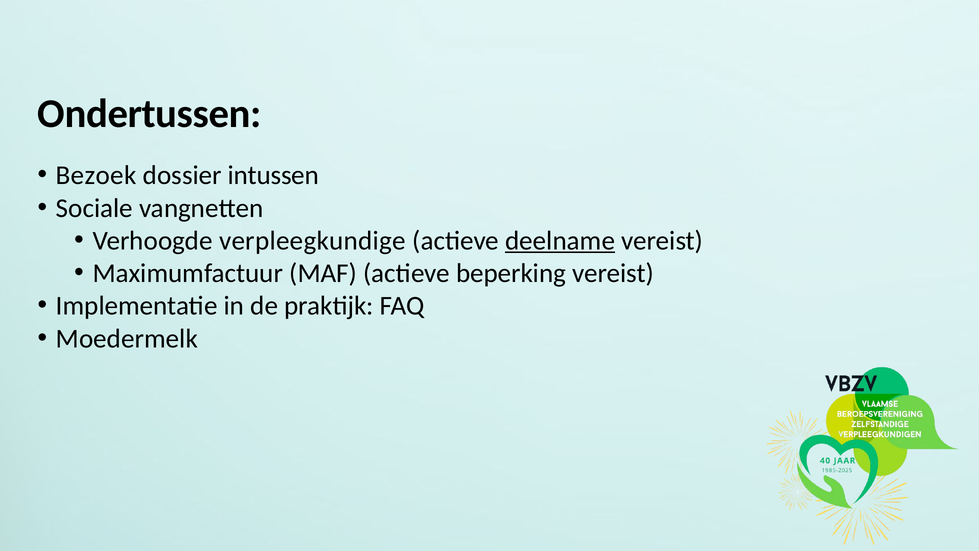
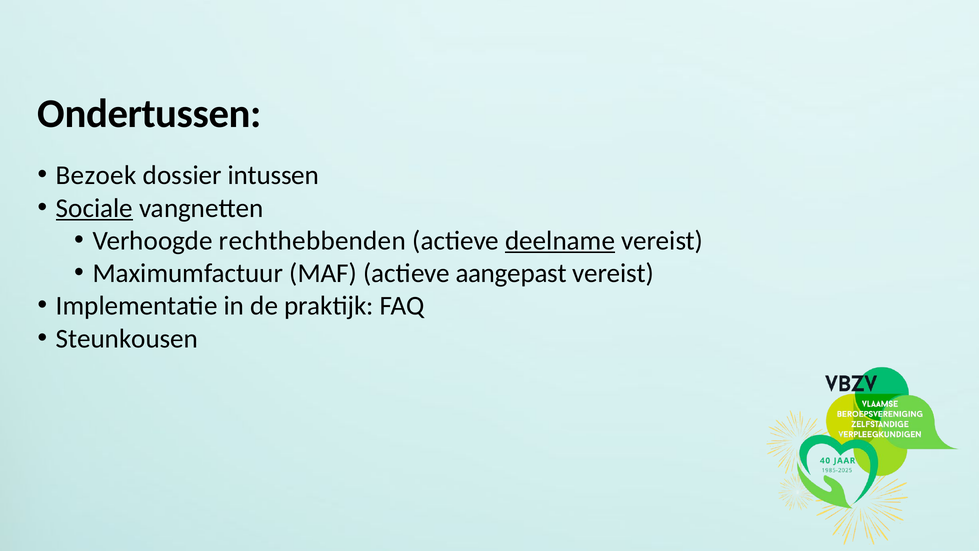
Sociale underline: none -> present (94, 208)
verpleegkundige: verpleegkundige -> rechthebbenden (312, 241)
beperking: beperking -> aangepast (511, 273)
Moedermelk: Moedermelk -> Steunkousen (127, 338)
